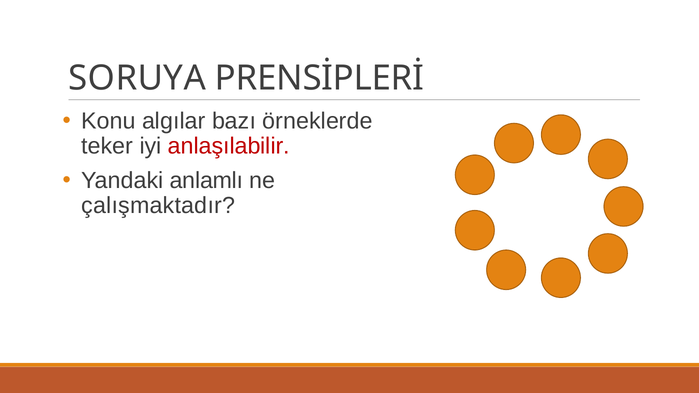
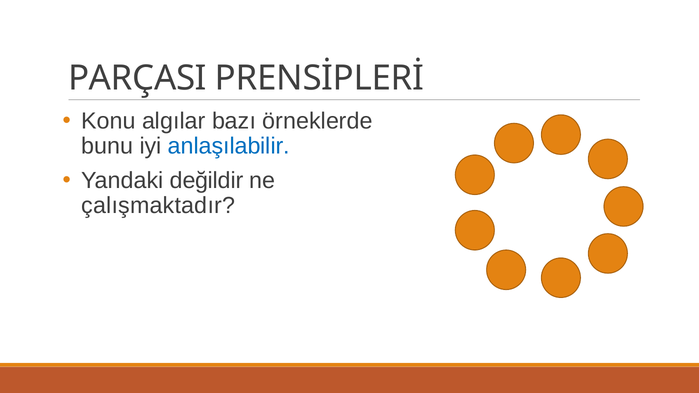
SORUYA: SORUYA -> PARÇASI (137, 78)
teker: teker -> bunu (107, 146)
anlaşılabilir colour: red -> blue (229, 146)
anlamlı: anlamlı -> değildir (207, 180)
